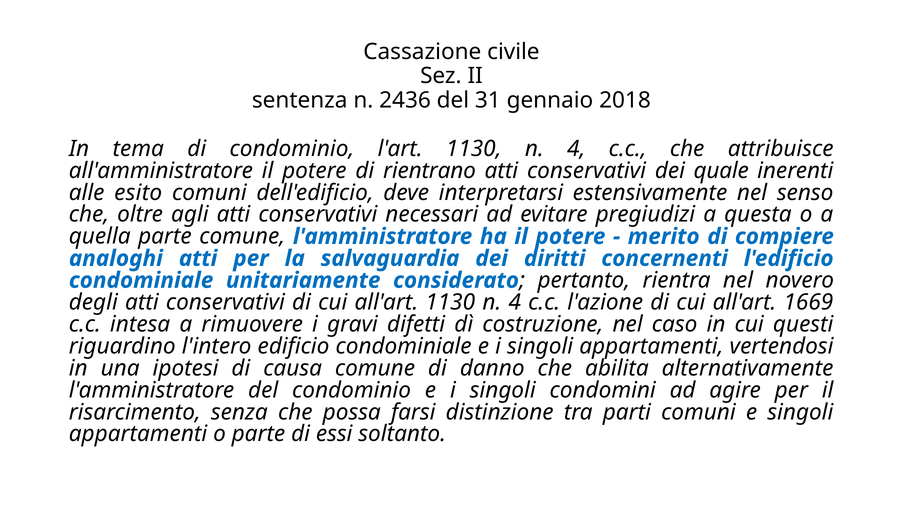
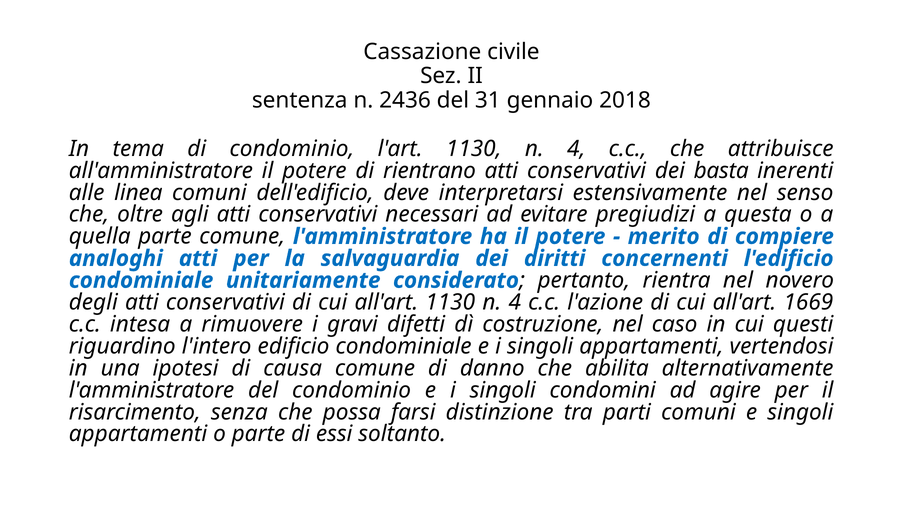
quale: quale -> basta (721, 171)
esito: esito -> linea (138, 193)
